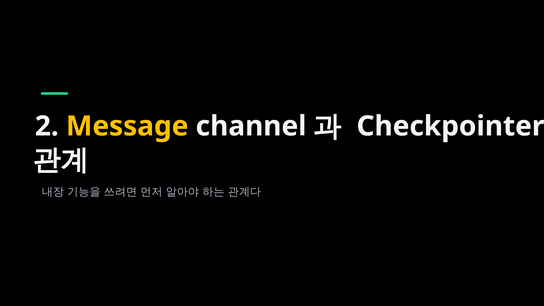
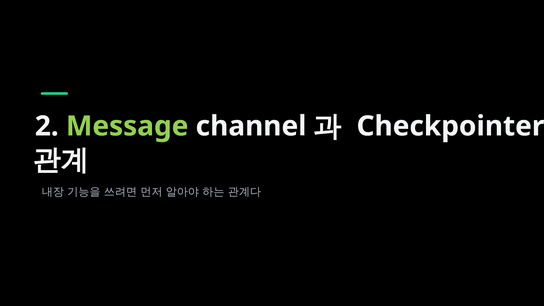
Message colour: yellow -> light green (127, 126)
